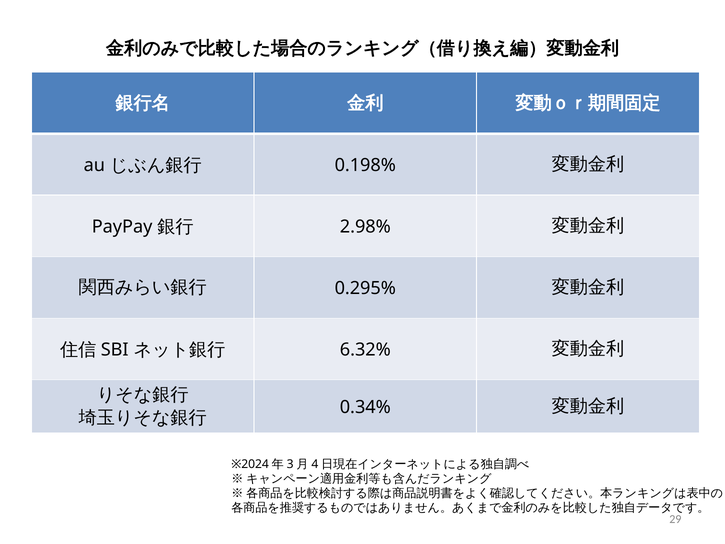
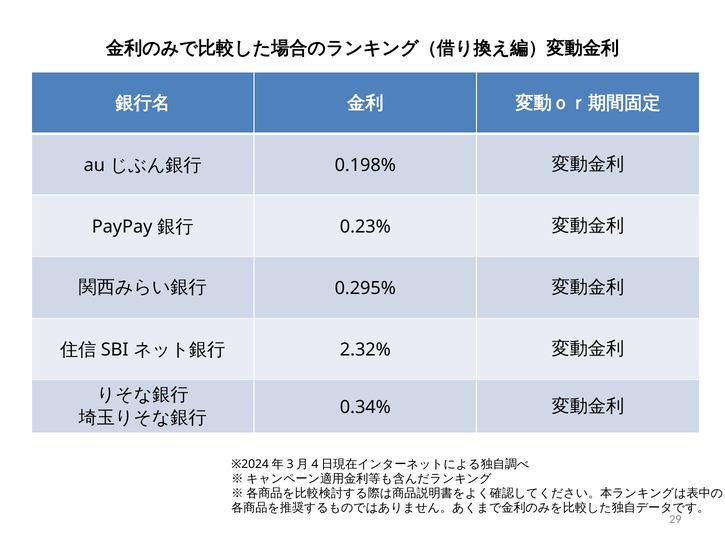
2.98%: 2.98% -> 0.23% (365, 227)
6.32%: 6.32% -> 2.32% (365, 350)
